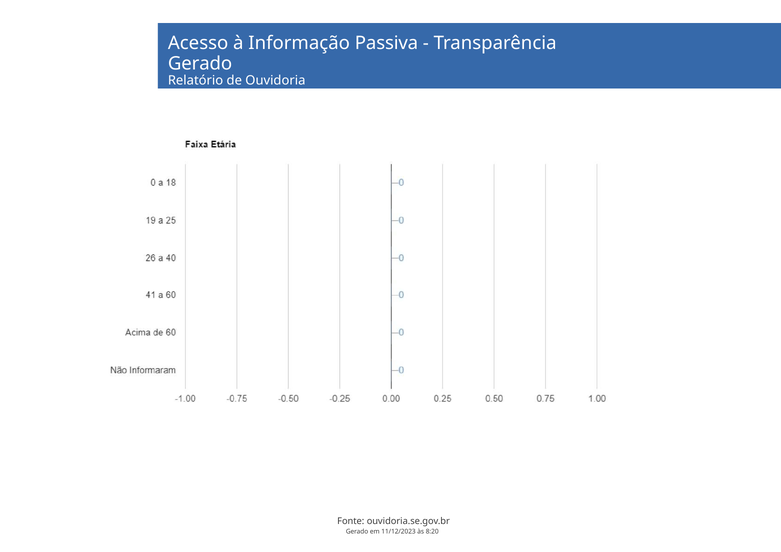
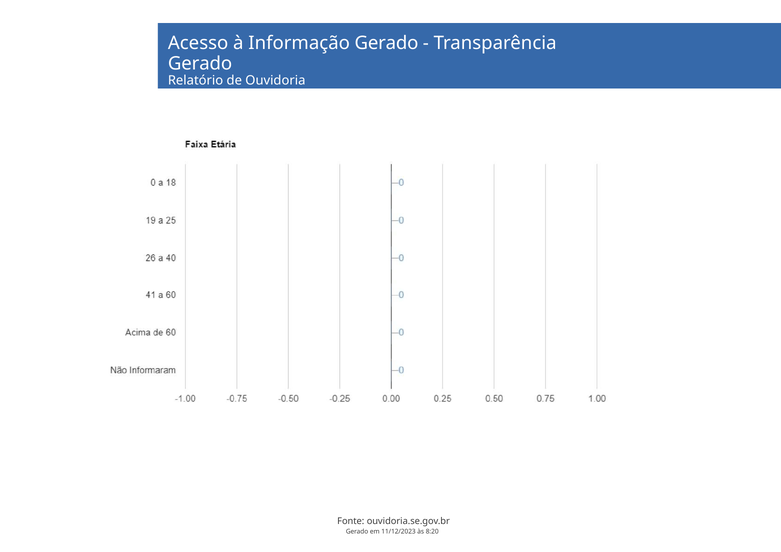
Informação Passiva: Passiva -> Gerado (387, 43)
